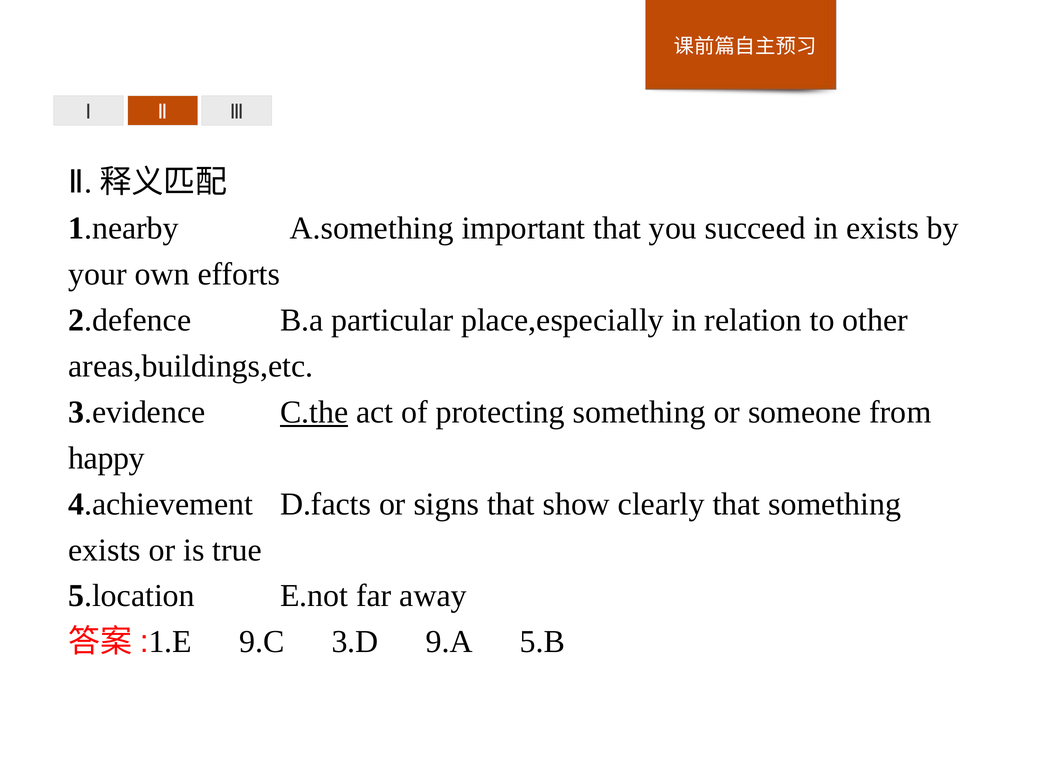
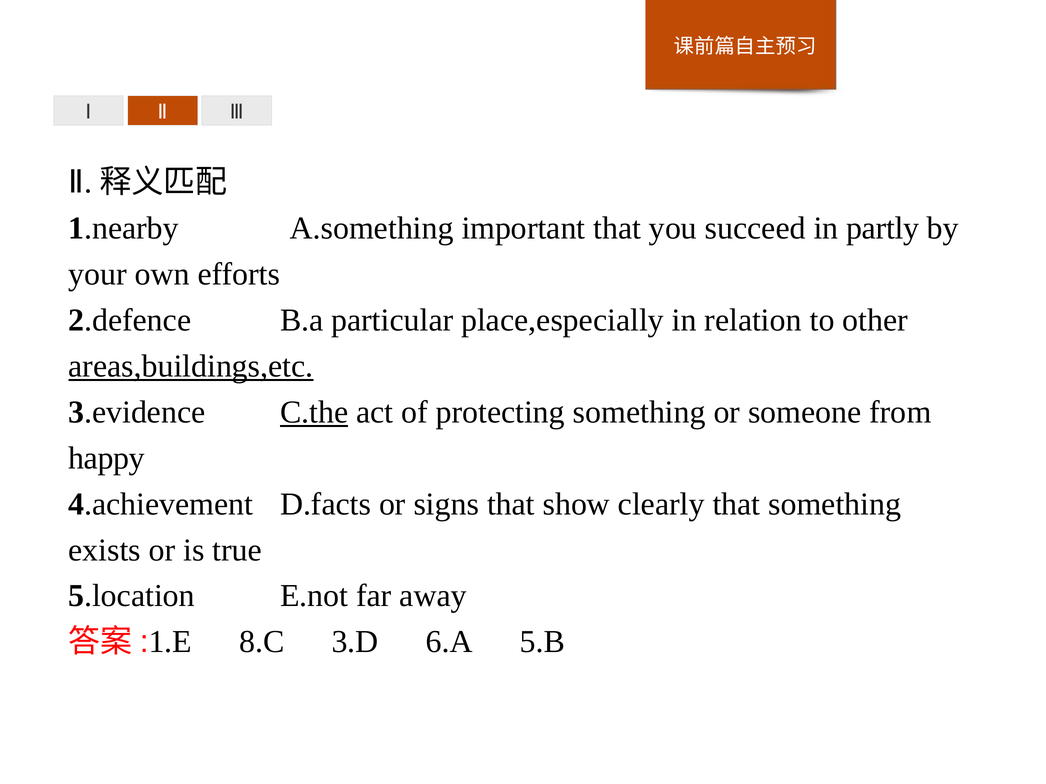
in exists: exists -> partly (883, 228)
areas,buildings,etc underline: none -> present (191, 366)
9.C: 9.C -> 8.C (262, 642)
9.A: 9.A -> 6.A (449, 642)
